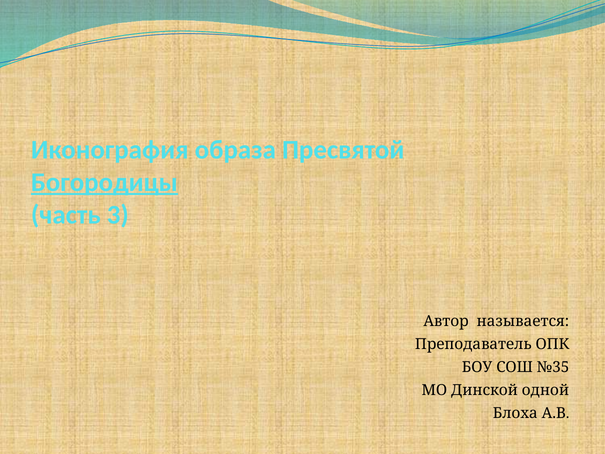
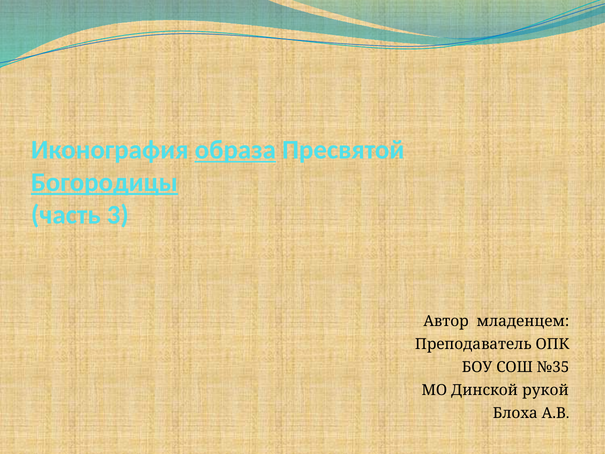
образа underline: none -> present (235, 150)
называется: называется -> младенцем (523, 321)
одной: одной -> рукой (545, 390)
